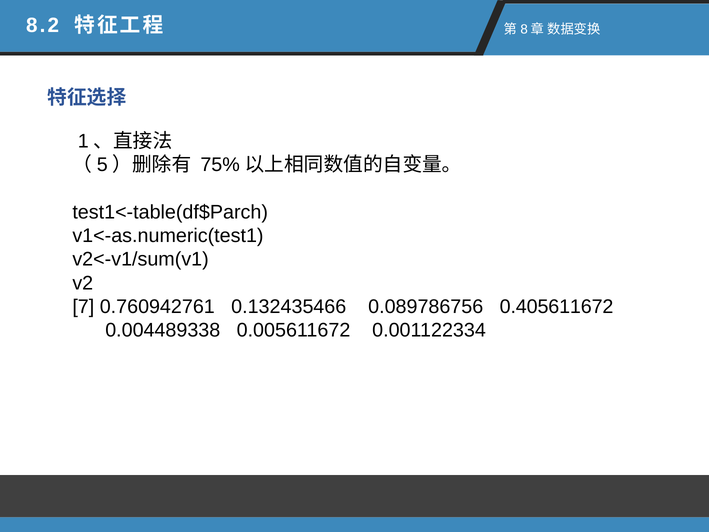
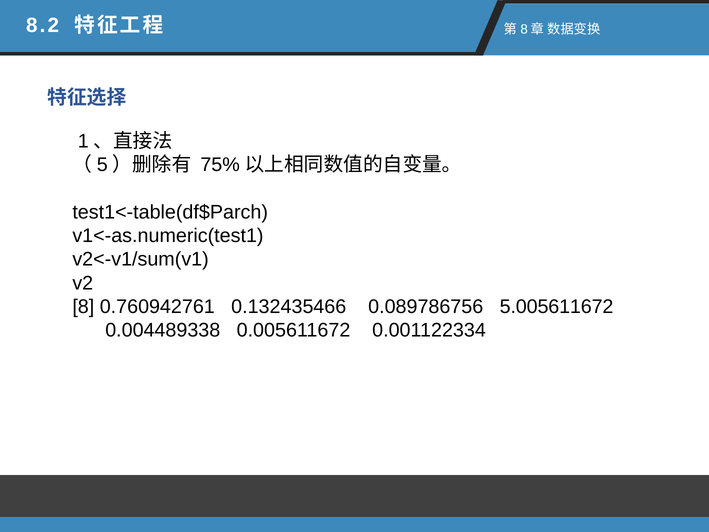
7: 7 -> 8 (83, 307)
0.405611672: 0.405611672 -> 5.005611672 (557, 307)
